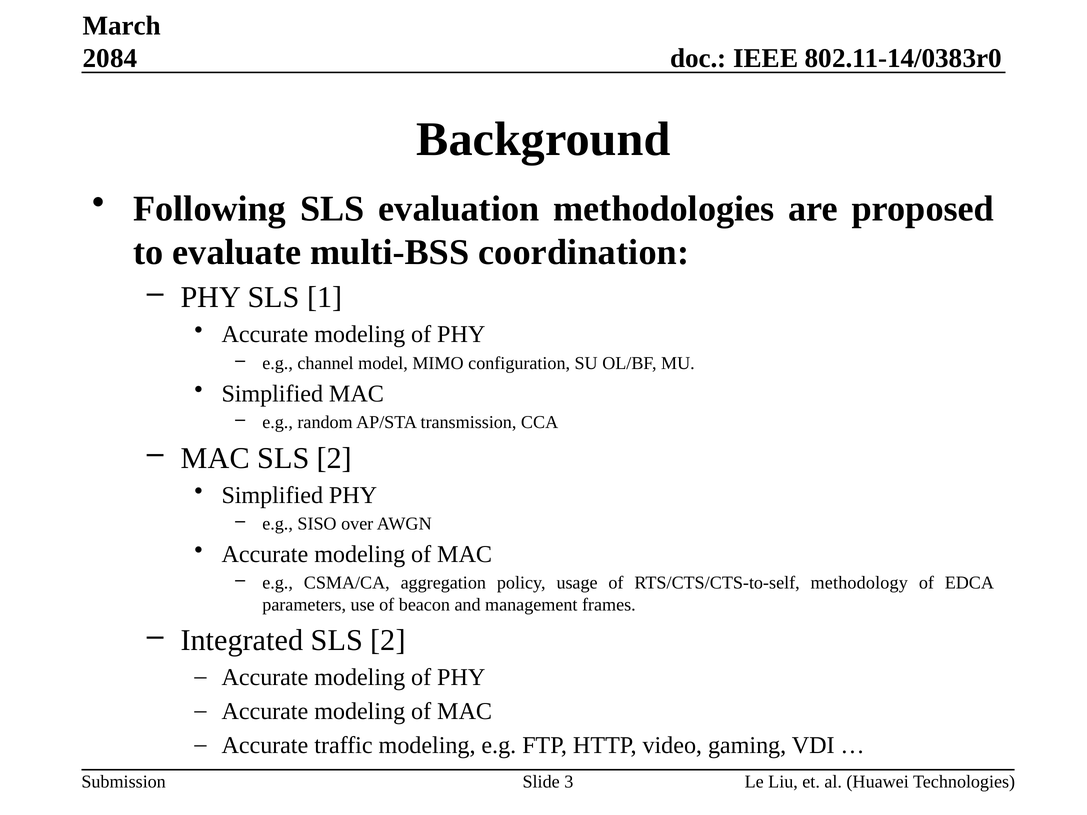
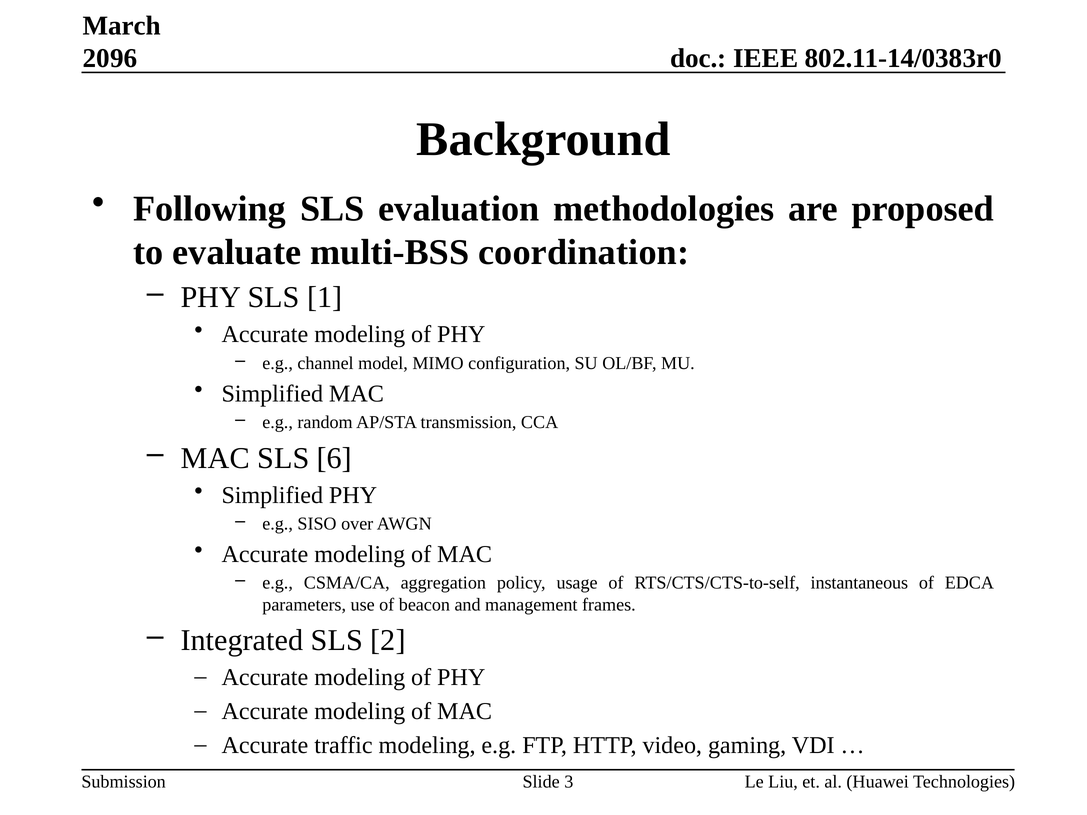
2084: 2084 -> 2096 (110, 58)
MAC SLS 2: 2 -> 6 (334, 458)
methodology: methodology -> instantaneous (859, 583)
